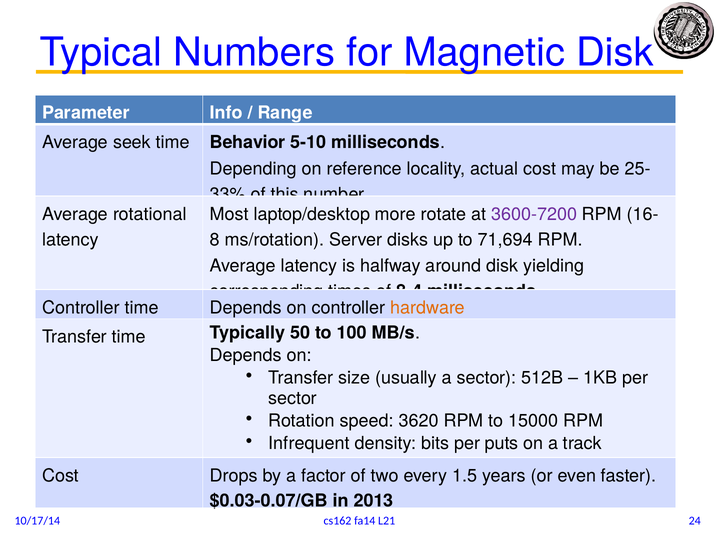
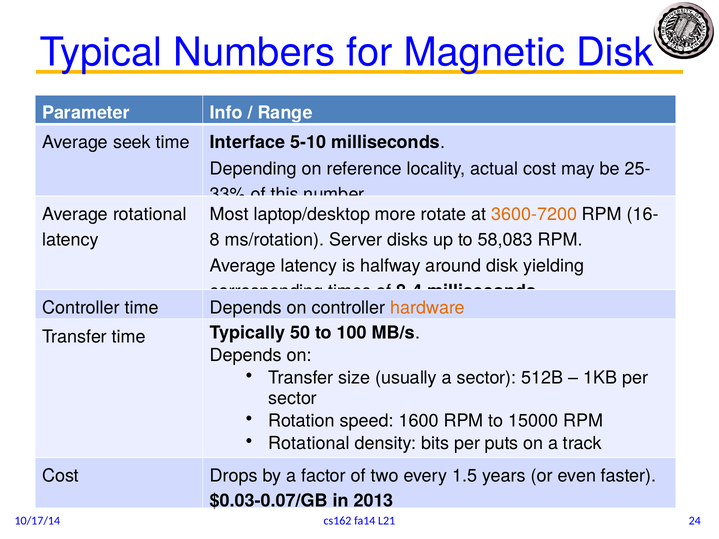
Behavior: Behavior -> Interface (248, 143)
3600-7200 colour: purple -> orange (534, 214)
71,694: 71,694 -> 58,083 (505, 240)
3620: 3620 -> 1600 (419, 421)
Infrequent: Infrequent -> Rotational (309, 444)
